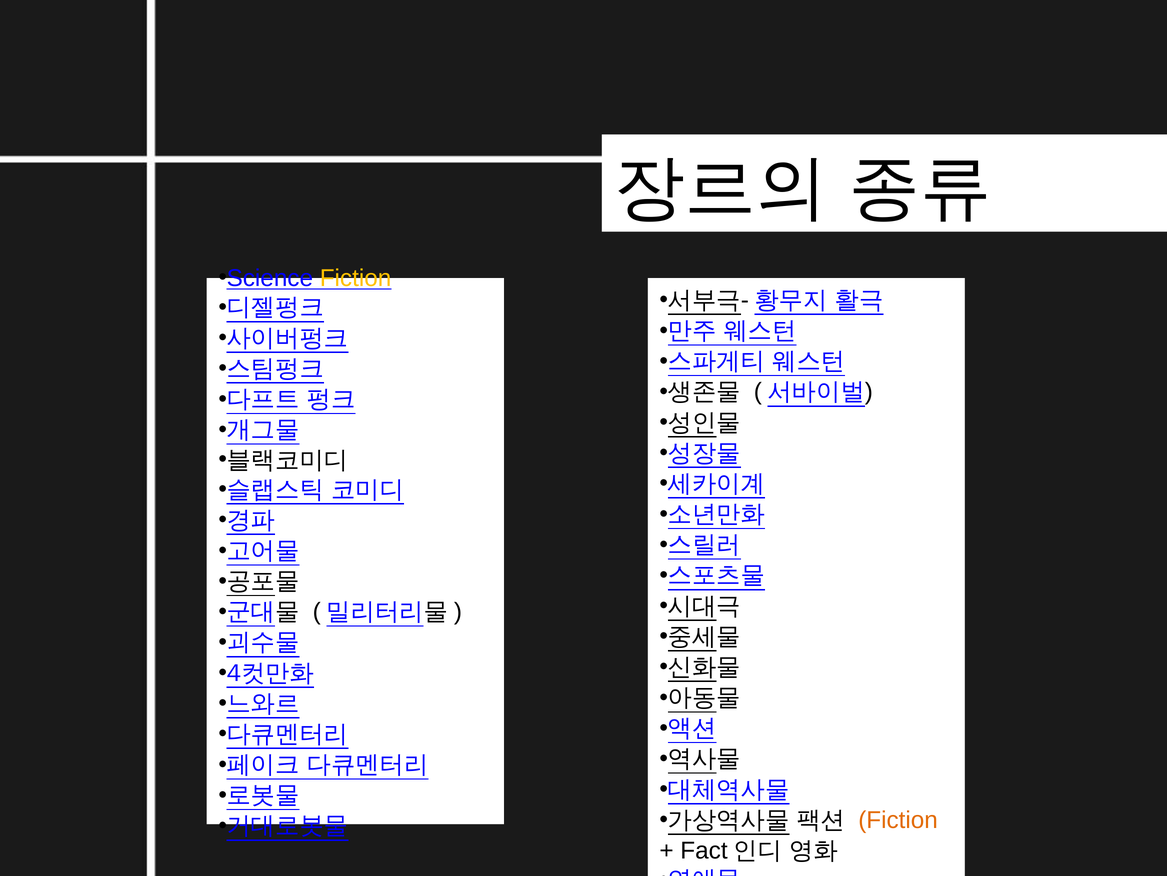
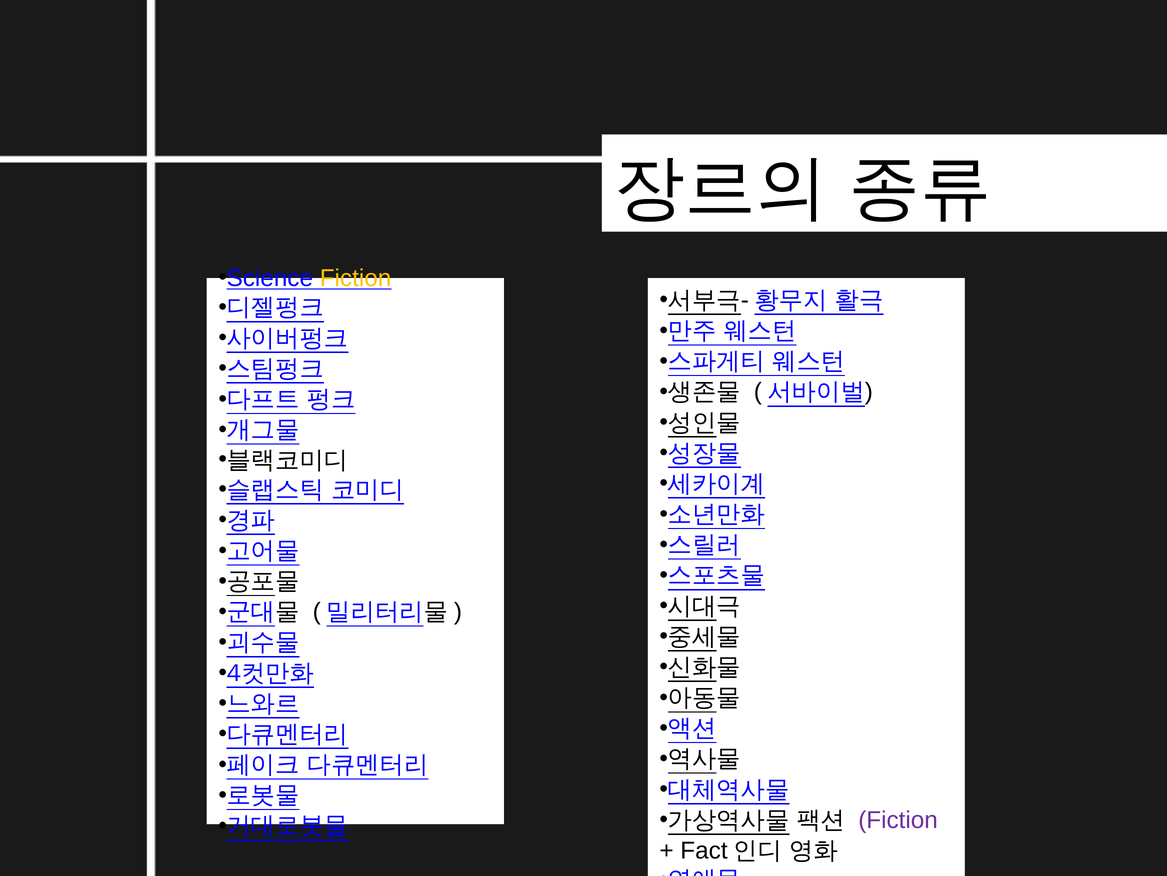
Fiction colour: orange -> purple (898, 819)
